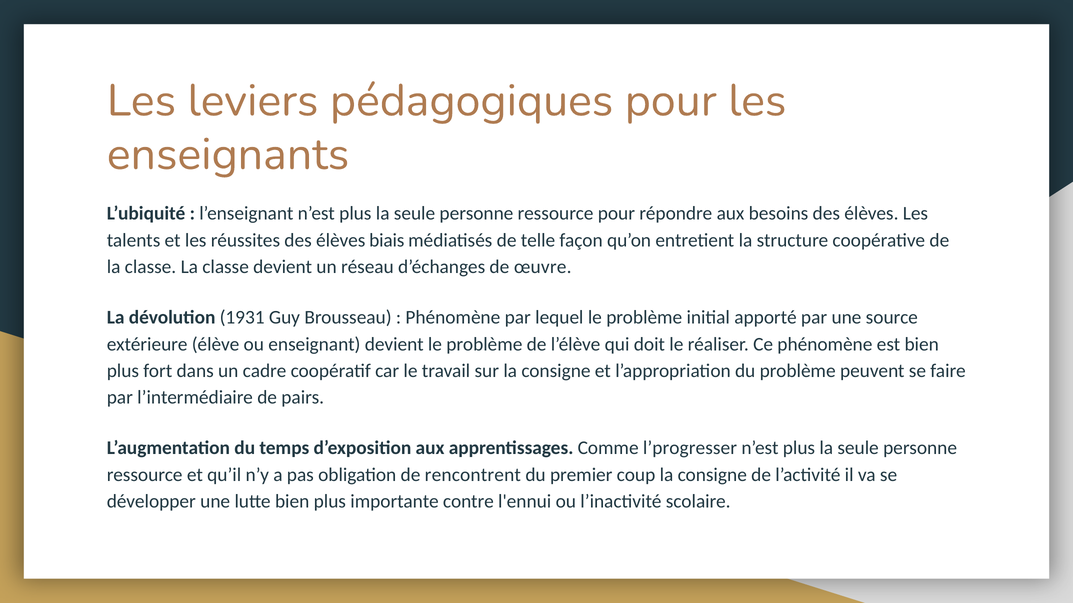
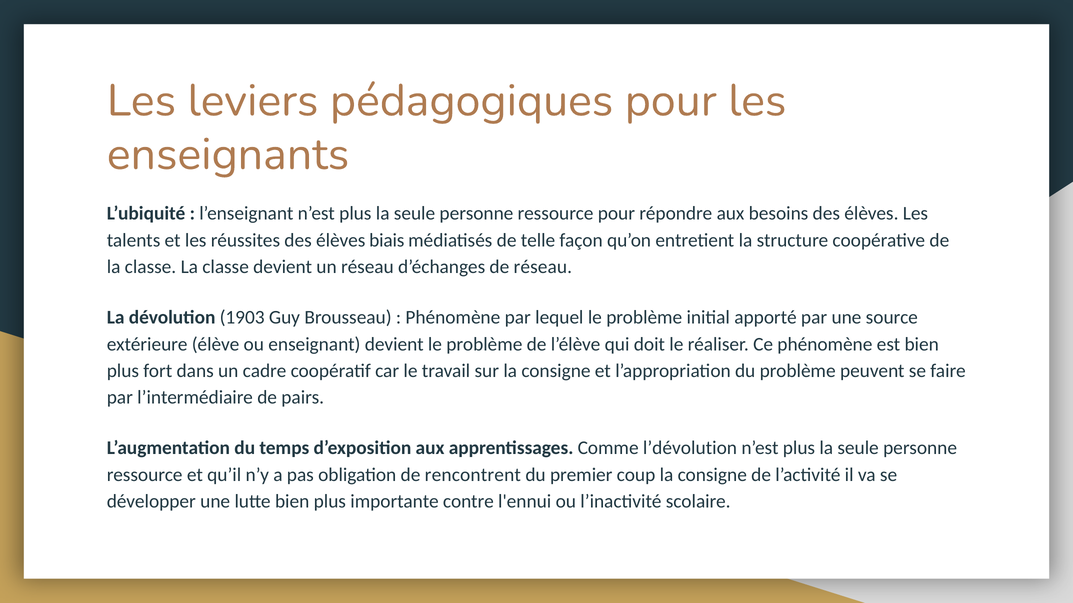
de œuvre: œuvre -> réseau (543, 267)
1931: 1931 -> 1903 (242, 318)
l’progresser: l’progresser -> l’dévolution (690, 449)
